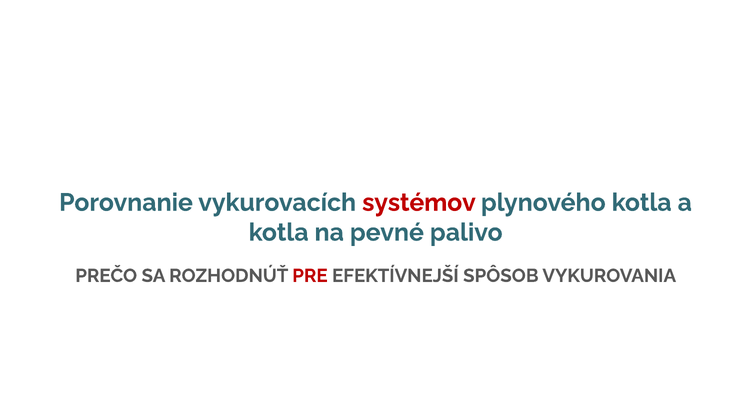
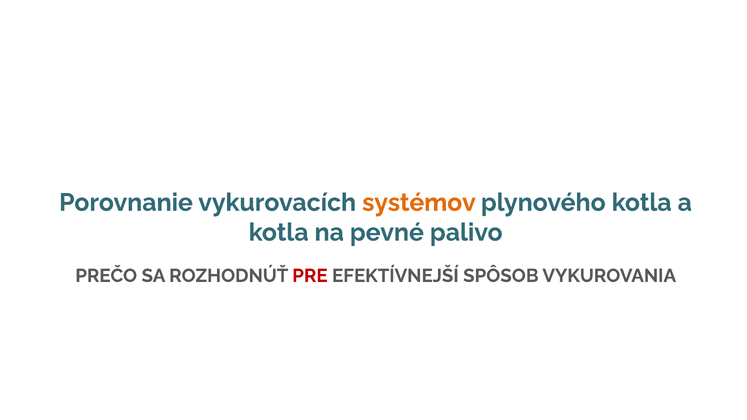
systémov colour: red -> orange (419, 203)
